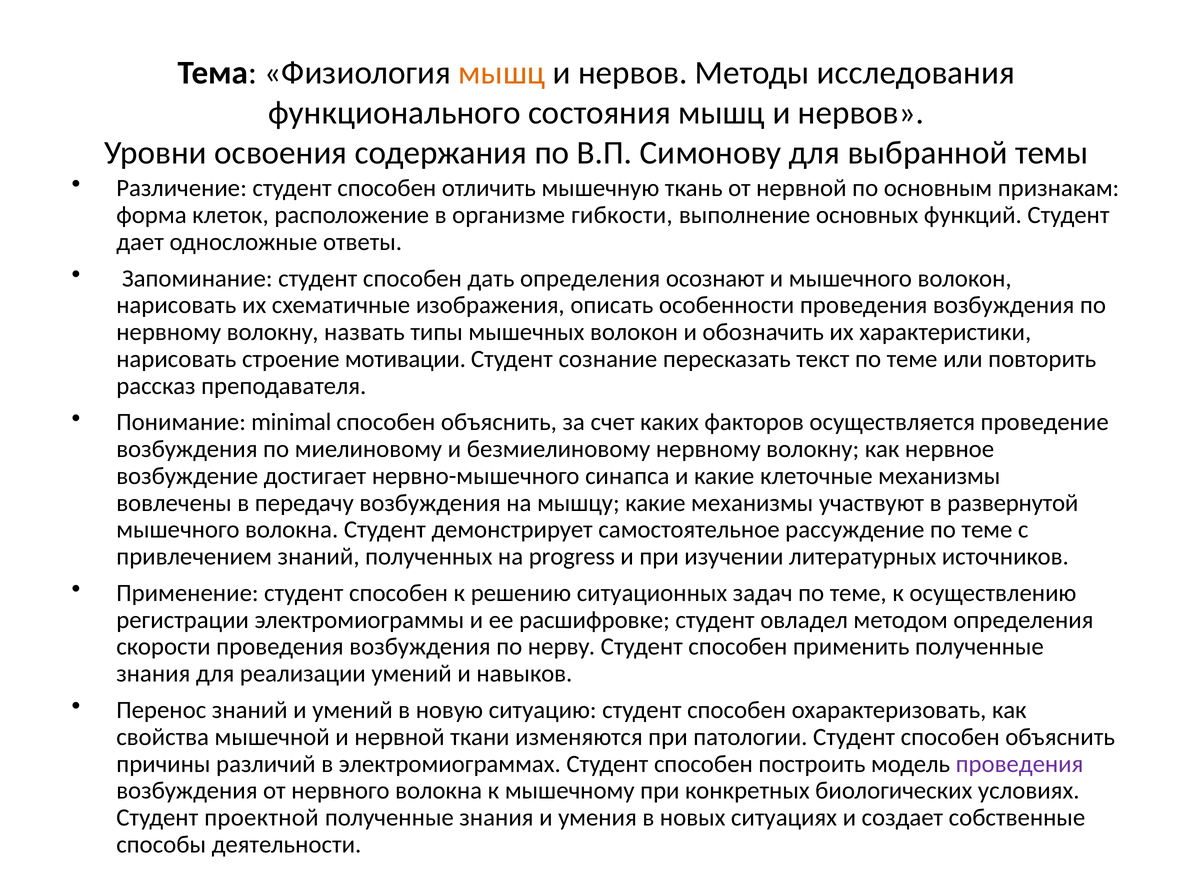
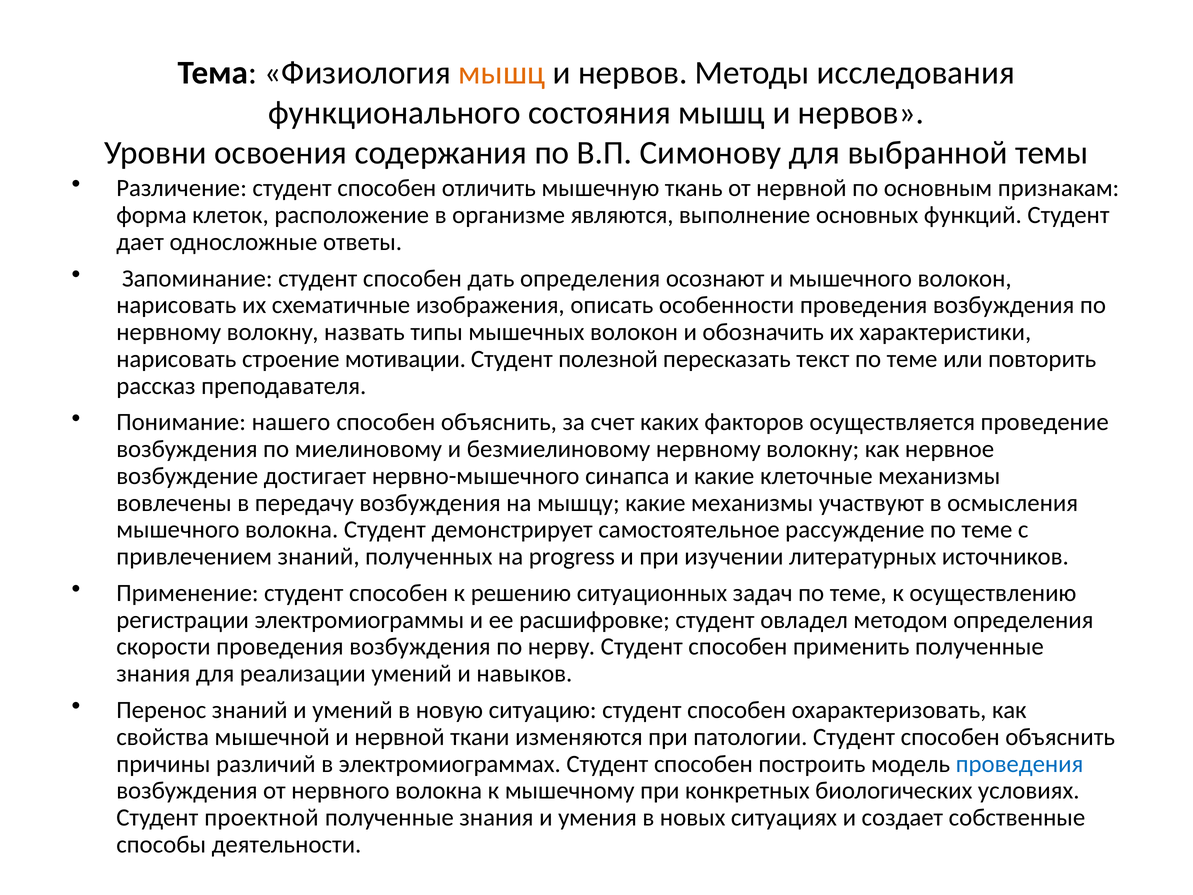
гибкости: гибкости -> являются (622, 215)
сознание: сознание -> полезной (608, 359)
minimal: minimal -> нашего (291, 422)
развернутой: развернутой -> осмысления (1013, 503)
проведения colour: purple -> blue (1020, 764)
